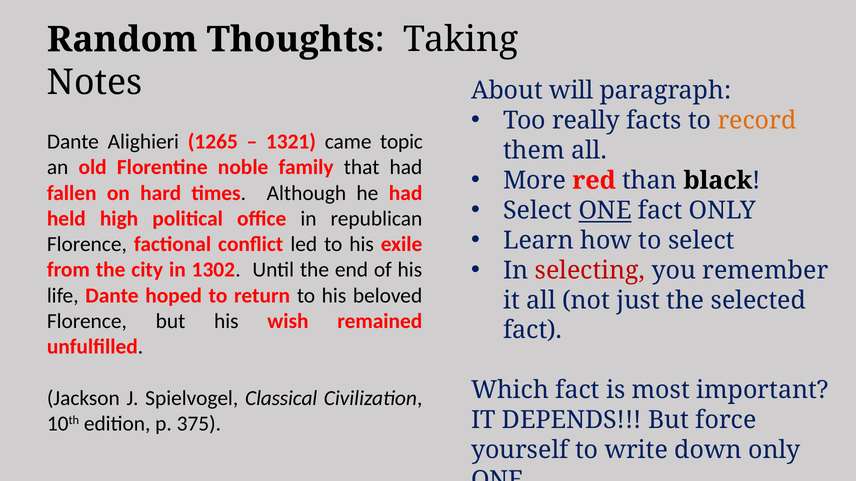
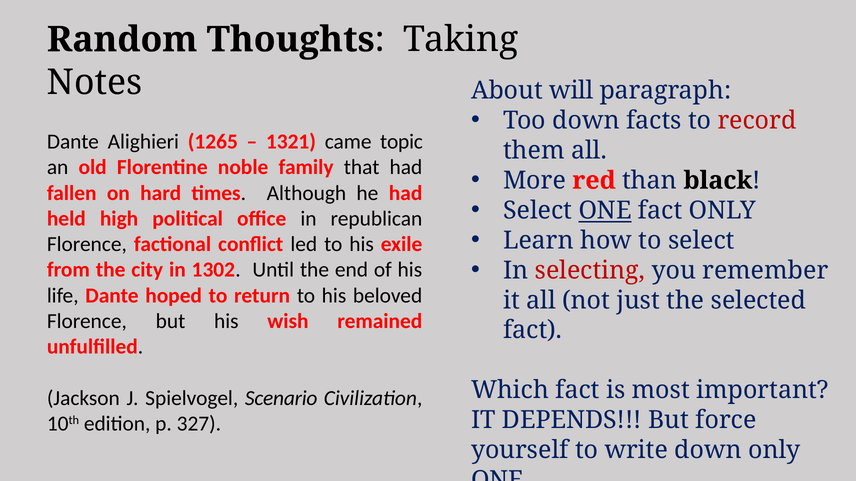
Too really: really -> down (586, 121)
record colour: orange -> red (757, 121)
Classical: Classical -> Scenario (281, 399)
375: 375 -> 327 (199, 424)
